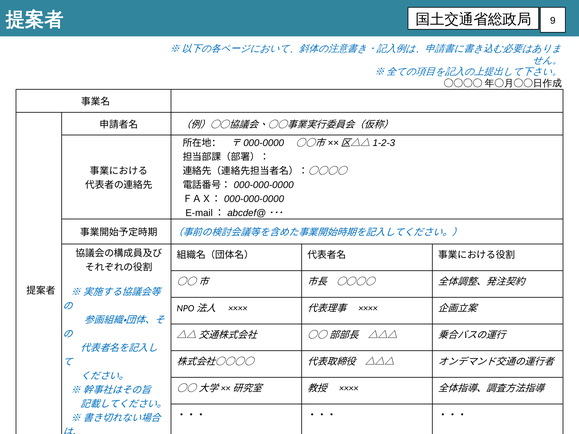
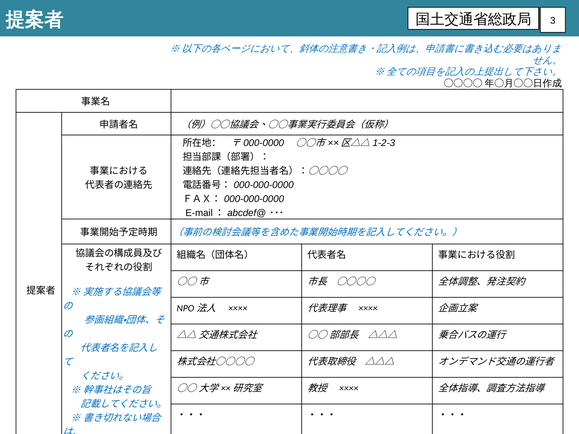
9: 9 -> 3 (553, 21)
